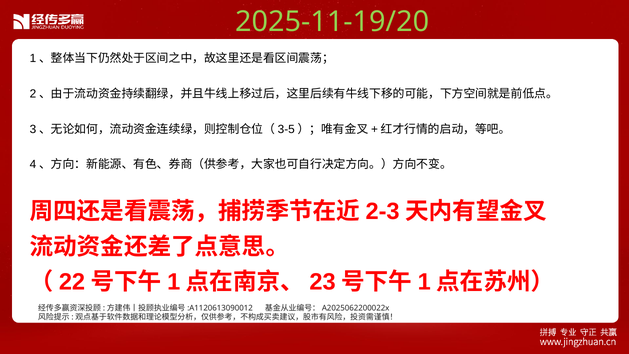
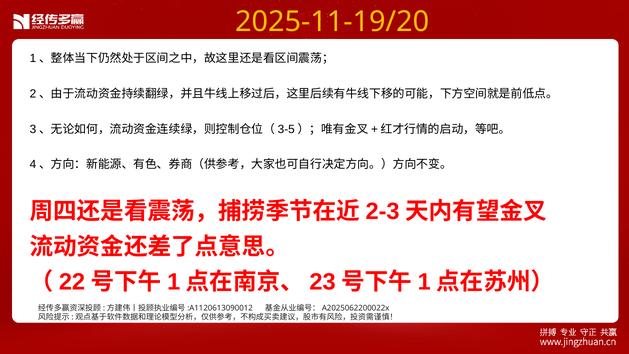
2025-11-19/20 colour: light green -> yellow (332, 22)
